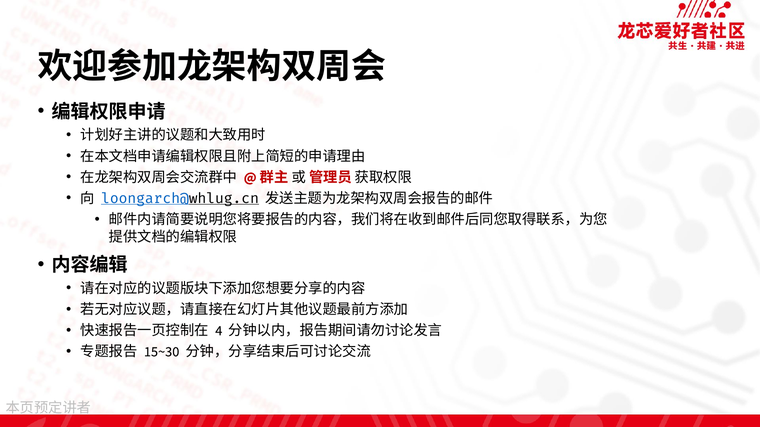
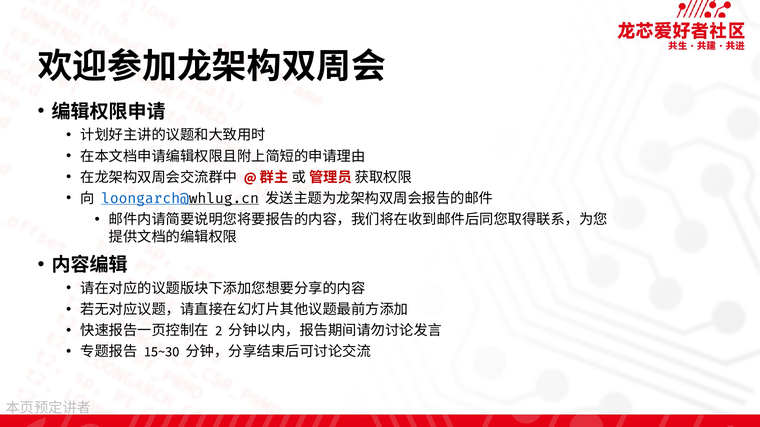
4: 4 -> 2 (219, 331)
